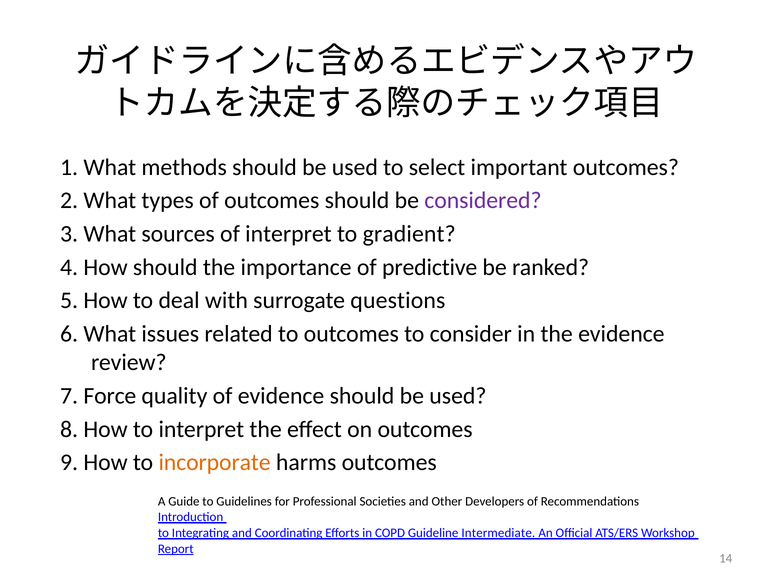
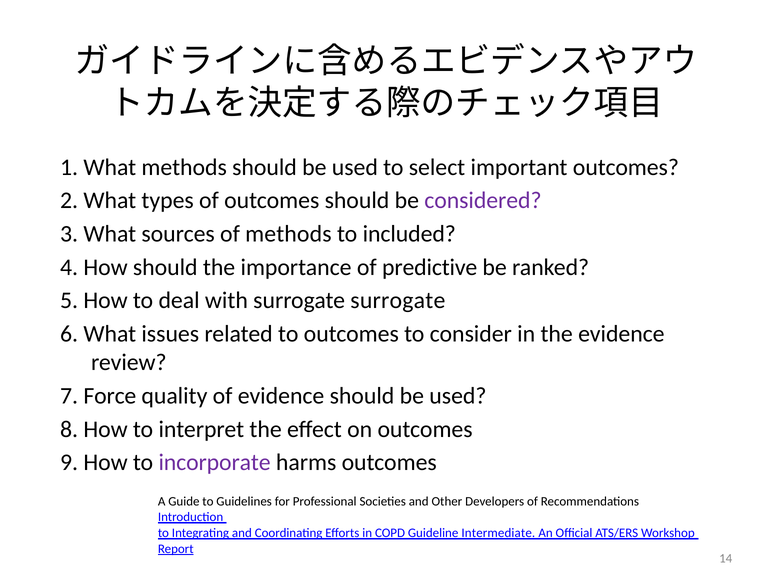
of interpret: interpret -> methods (288, 234)
gradient: gradient -> included (409, 234)
surrogate questions: questions -> surrogate (398, 300)
incorporate colour: orange -> purple (215, 462)
